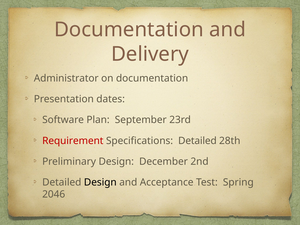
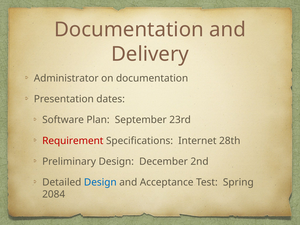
Specifications Detailed: Detailed -> Internet (197, 141)
Design colour: black -> blue (100, 182)
2046: 2046 -> 2084 (54, 194)
